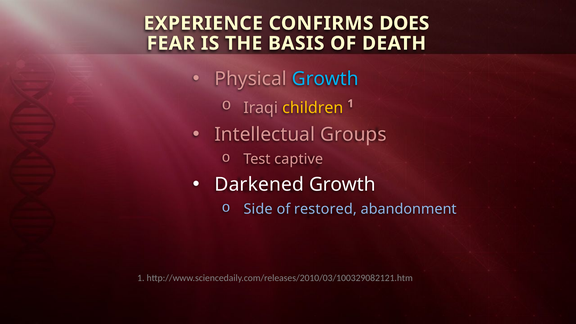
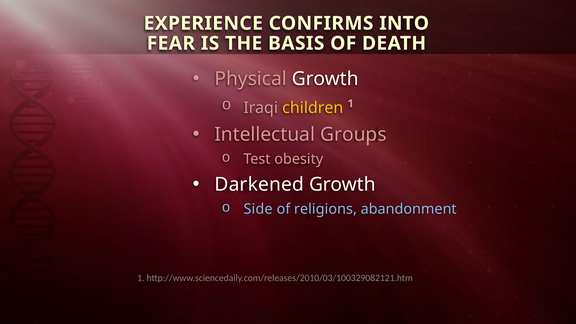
DOES: DOES -> INTO (404, 23)
Growth colour: light blue -> white (325, 79)
captive: captive -> obesity (299, 159)
restored: restored -> religions (325, 209)
